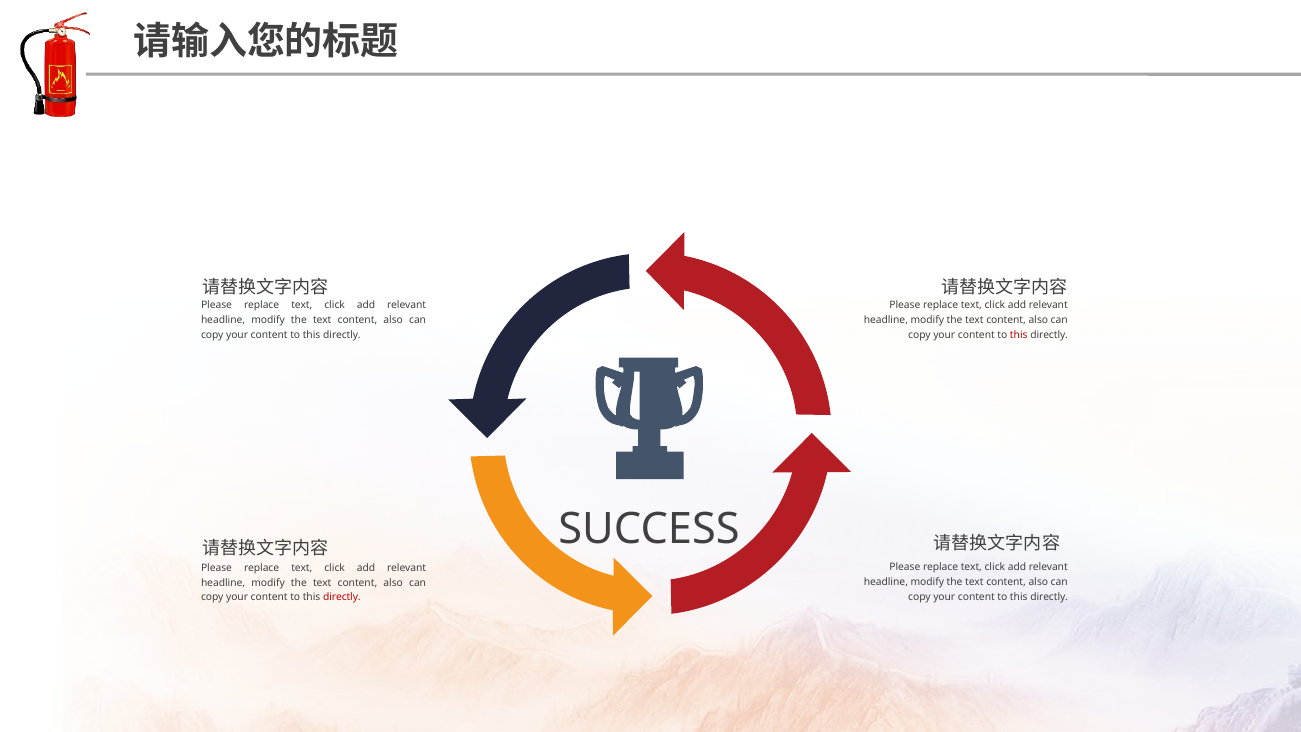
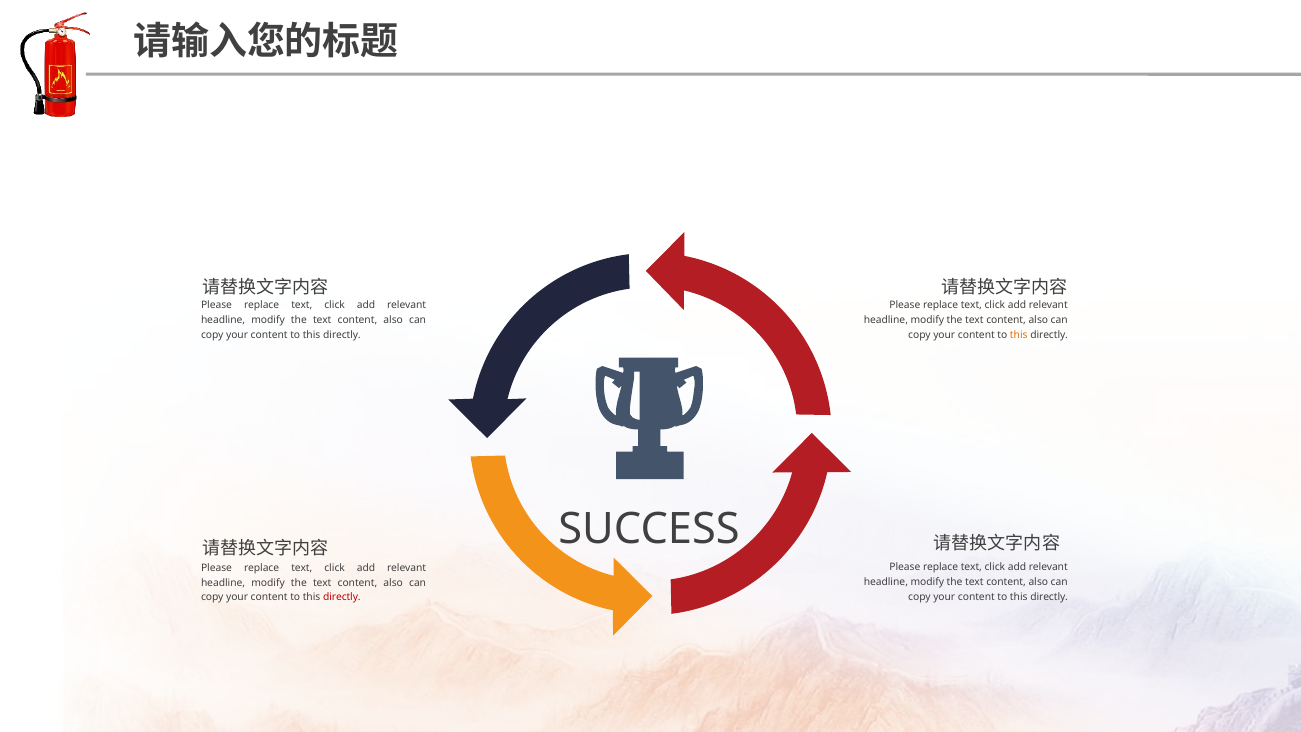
this colour: red -> orange (1019, 335)
